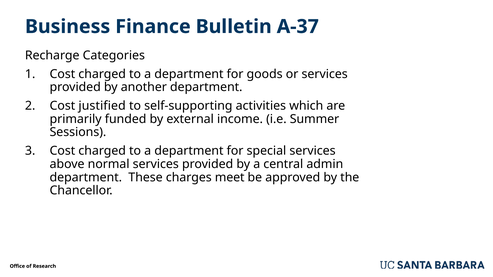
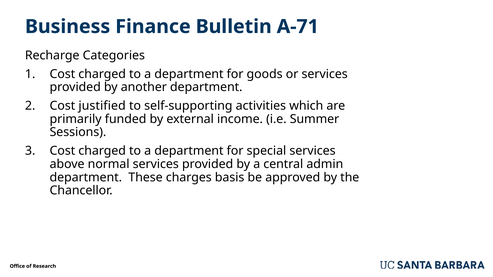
A-37: A-37 -> A-71 (298, 27)
meet: meet -> basis (230, 177)
